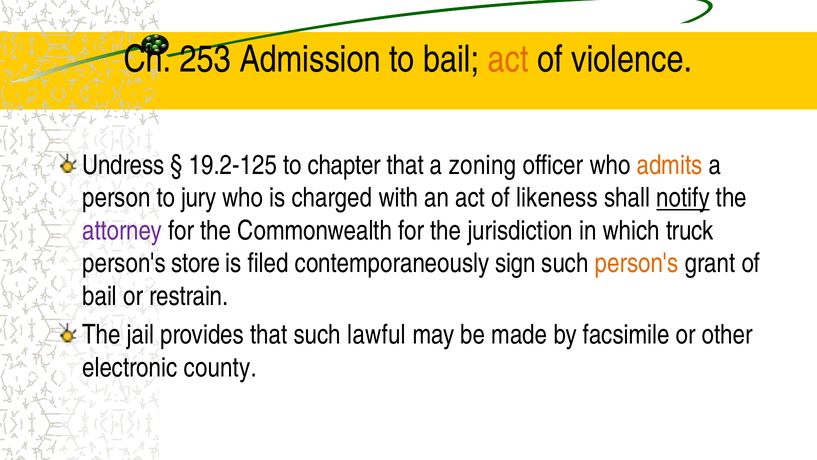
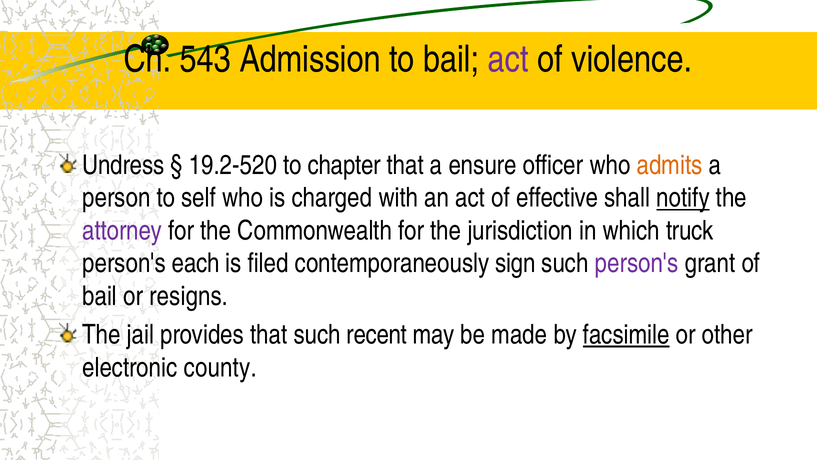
253: 253 -> 543 (205, 59)
act colour: orange -> purple (508, 59)
19.2-125: 19.2-125 -> 19.2-520 (233, 165)
zoning: zoning -> ensure (483, 165)
jury: jury -> self (199, 198)
likeness: likeness -> effective (557, 198)
store: store -> each (196, 263)
person's colour: orange -> purple (637, 263)
restrain: restrain -> resigns (189, 296)
lawful: lawful -> recent (377, 334)
facsimile underline: none -> present (626, 334)
